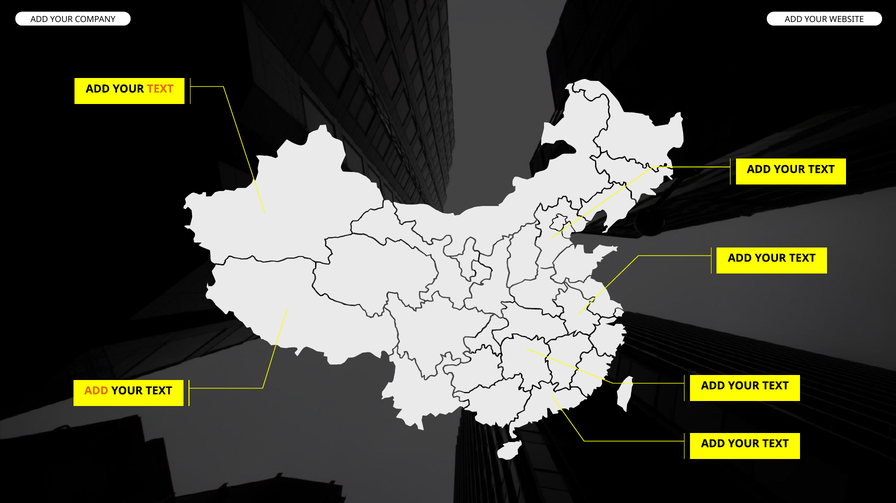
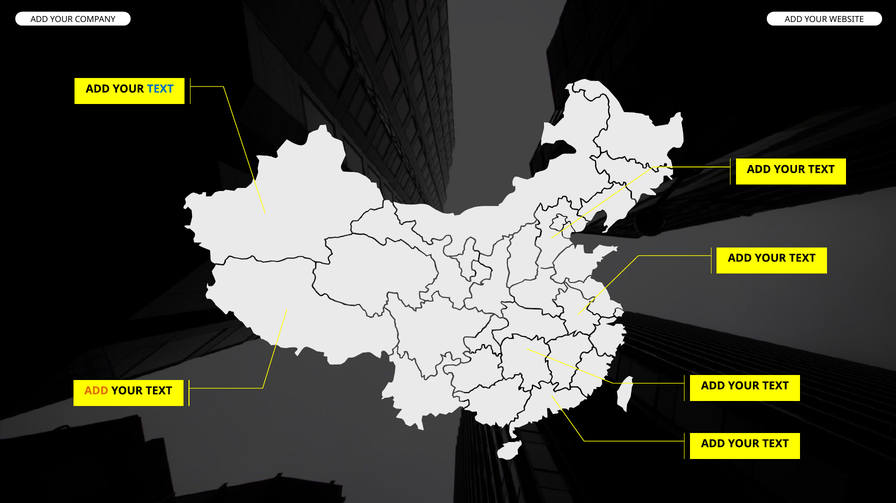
TEXT colour: orange -> blue (160, 89)
